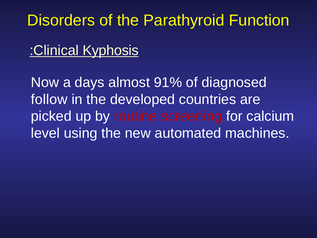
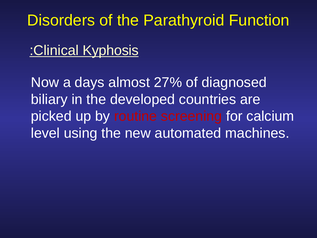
91%: 91% -> 27% (168, 82)
follow: follow -> biliary (49, 99)
